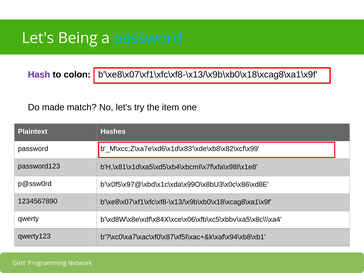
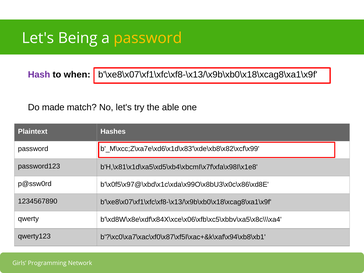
password colour: light blue -> yellow (148, 38)
colon: colon -> when (77, 75)
item: item -> able (171, 107)
